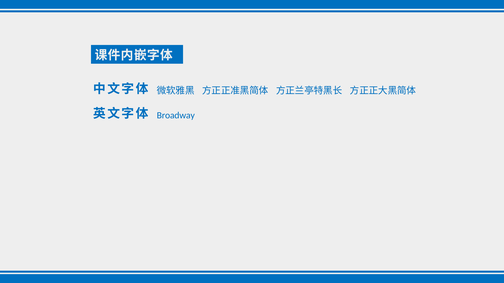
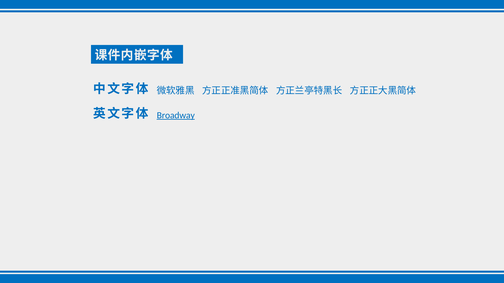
Broadway underline: none -> present (176, 115)
